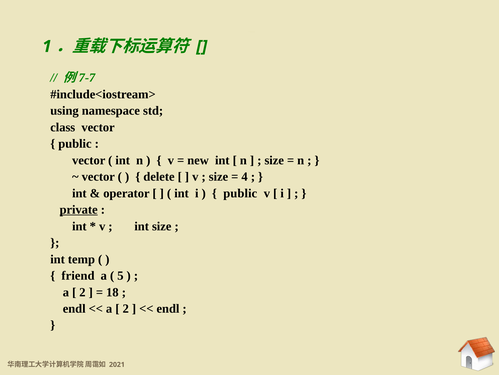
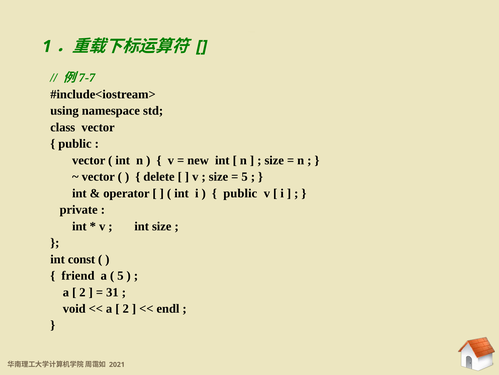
4: 4 -> 5 (245, 176)
private underline: present -> none (79, 209)
temp: temp -> const (81, 259)
18: 18 -> 31 (112, 292)
endl: endl -> void (74, 308)
